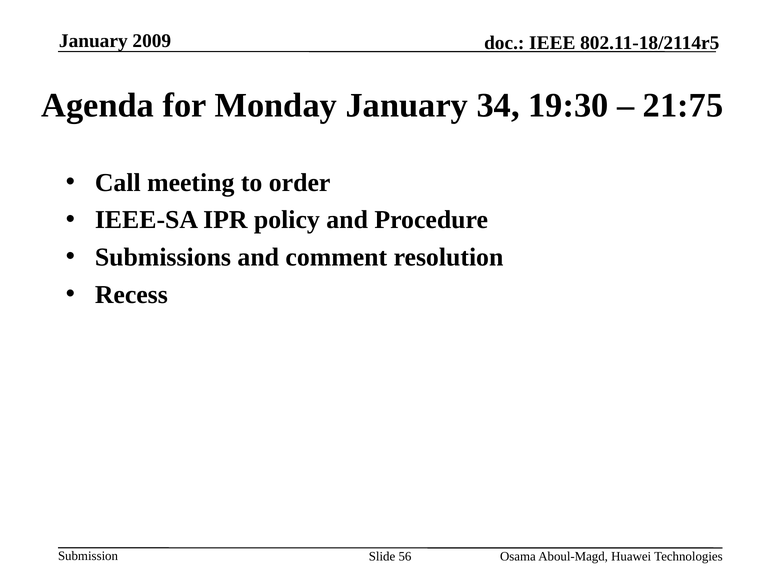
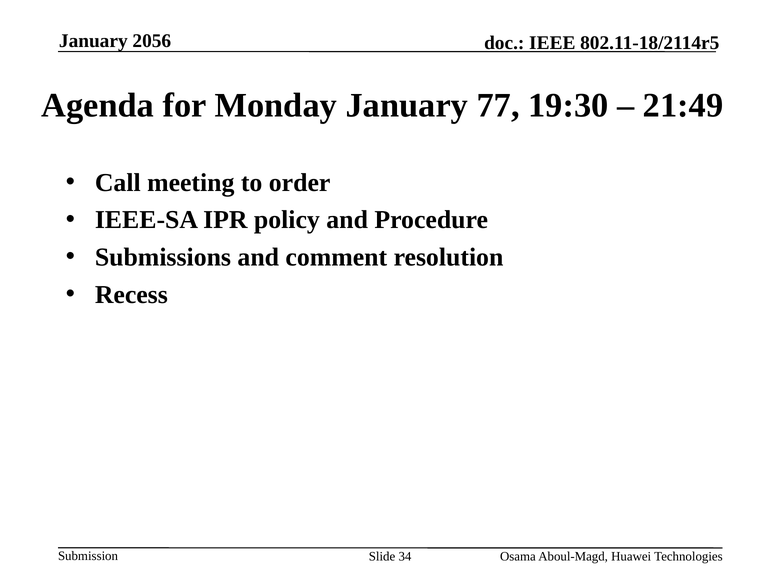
2009: 2009 -> 2056 (152, 41)
34: 34 -> 77 (498, 106)
21:75: 21:75 -> 21:49 (683, 106)
56: 56 -> 34 (405, 557)
